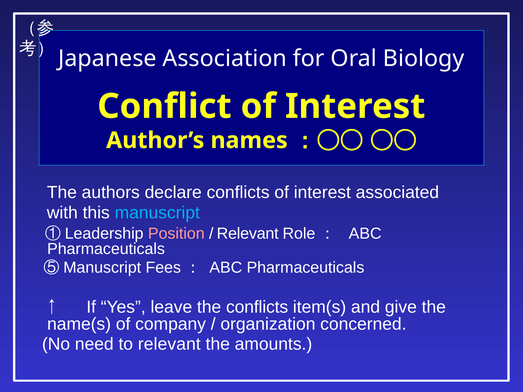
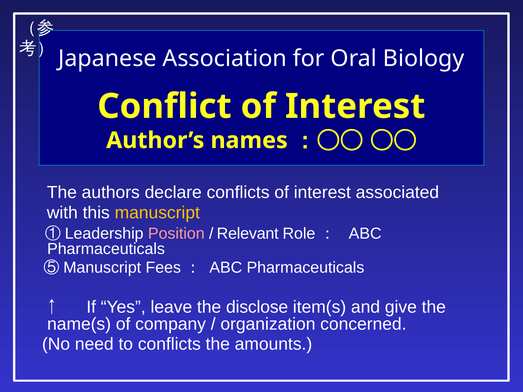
manuscript colour: light blue -> yellow (157, 213)
the conflicts: conflicts -> disclose (257, 307)
to relevant: relevant -> conflicts (169, 344)
